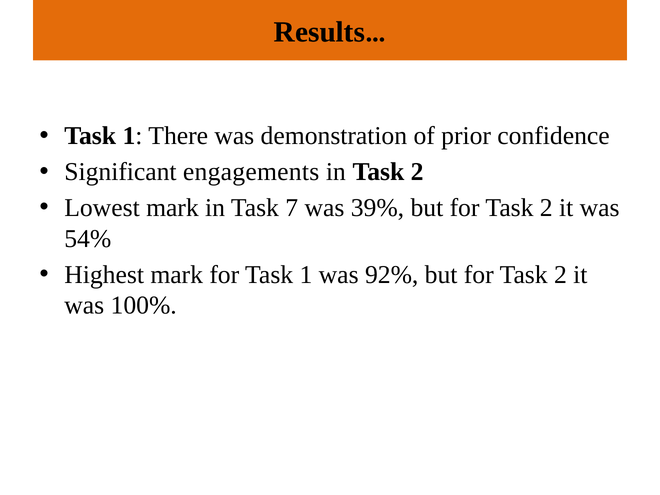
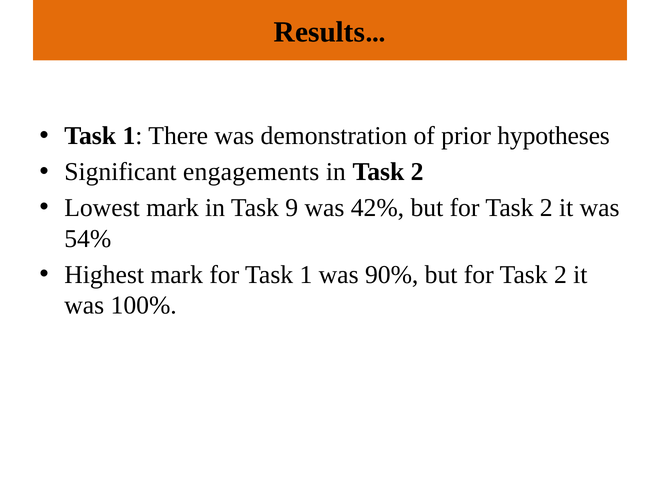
confidence: confidence -> hypotheses (554, 136)
7: 7 -> 9 (292, 208)
39%: 39% -> 42% (377, 208)
92%: 92% -> 90% (392, 275)
